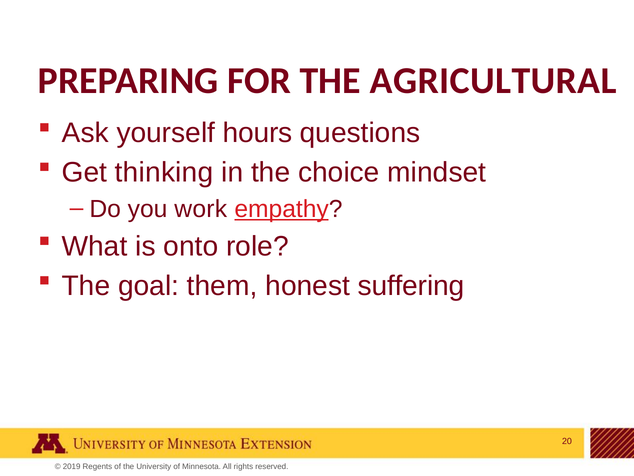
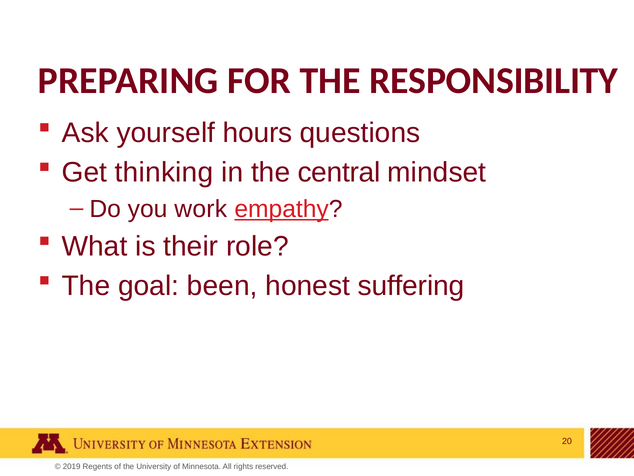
AGRICULTURAL: AGRICULTURAL -> RESPONSIBILITY (494, 80)
choice: choice -> central (339, 172)
onto: onto -> their (191, 246)
them: them -> been (222, 286)
